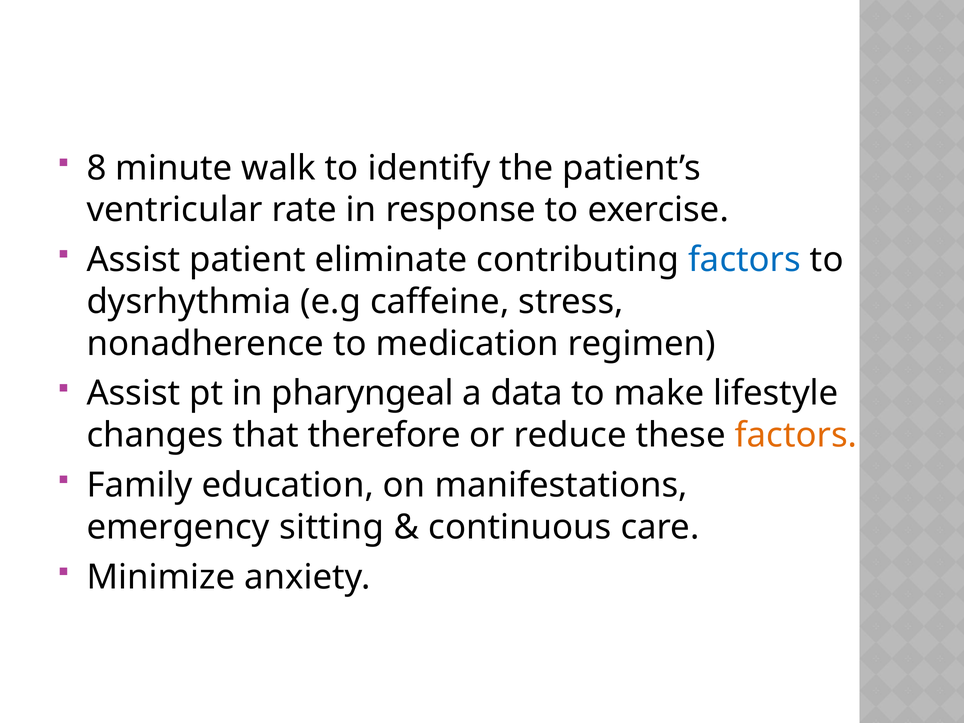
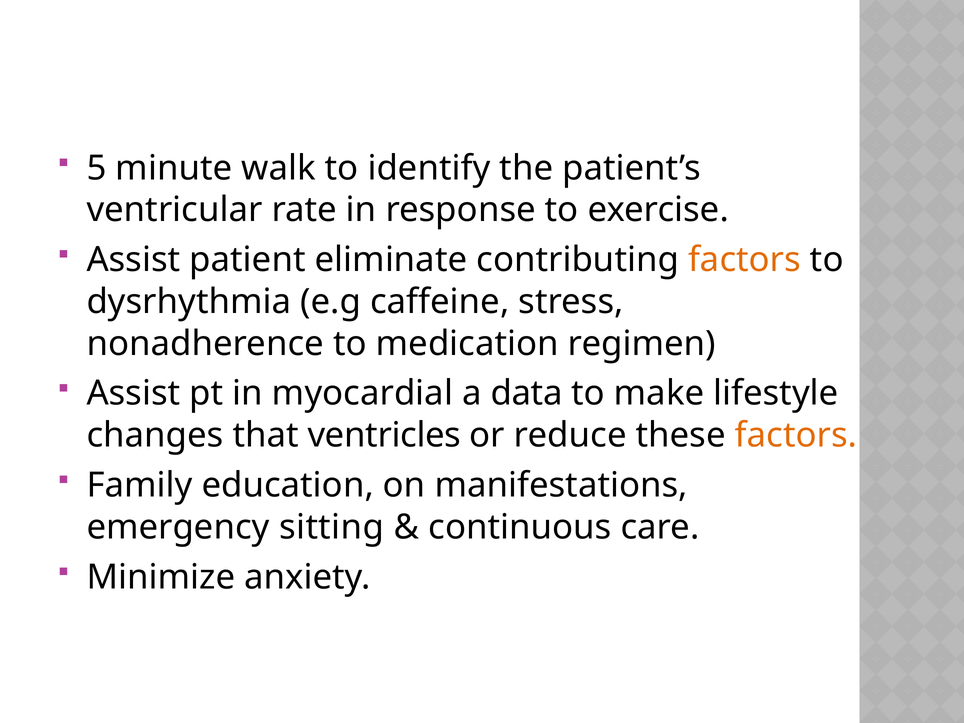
8: 8 -> 5 (97, 168)
factors colour: blue -> orange (744, 260)
pharyngeal: pharyngeal -> myocardial (362, 394)
therefore: therefore -> ventricles (384, 435)
